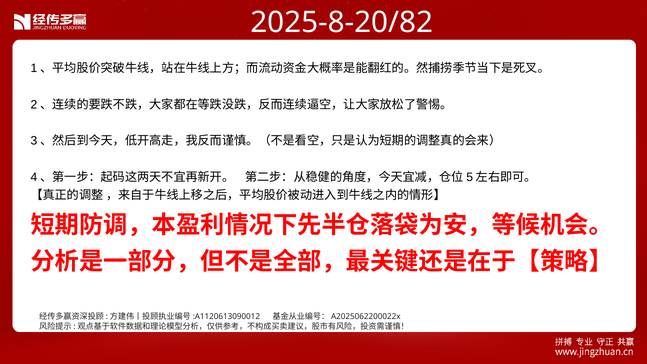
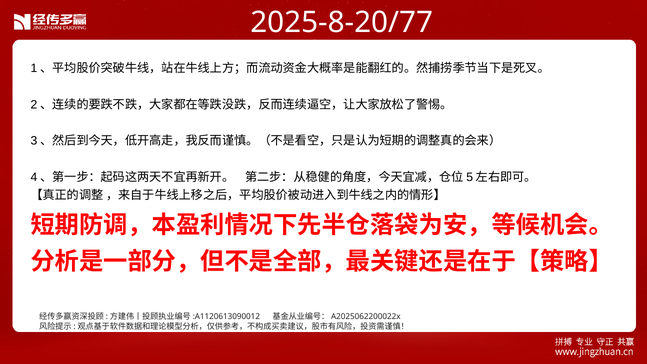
2025-8-20/82: 2025-8-20/82 -> 2025-8-20/77 (342, 22)
